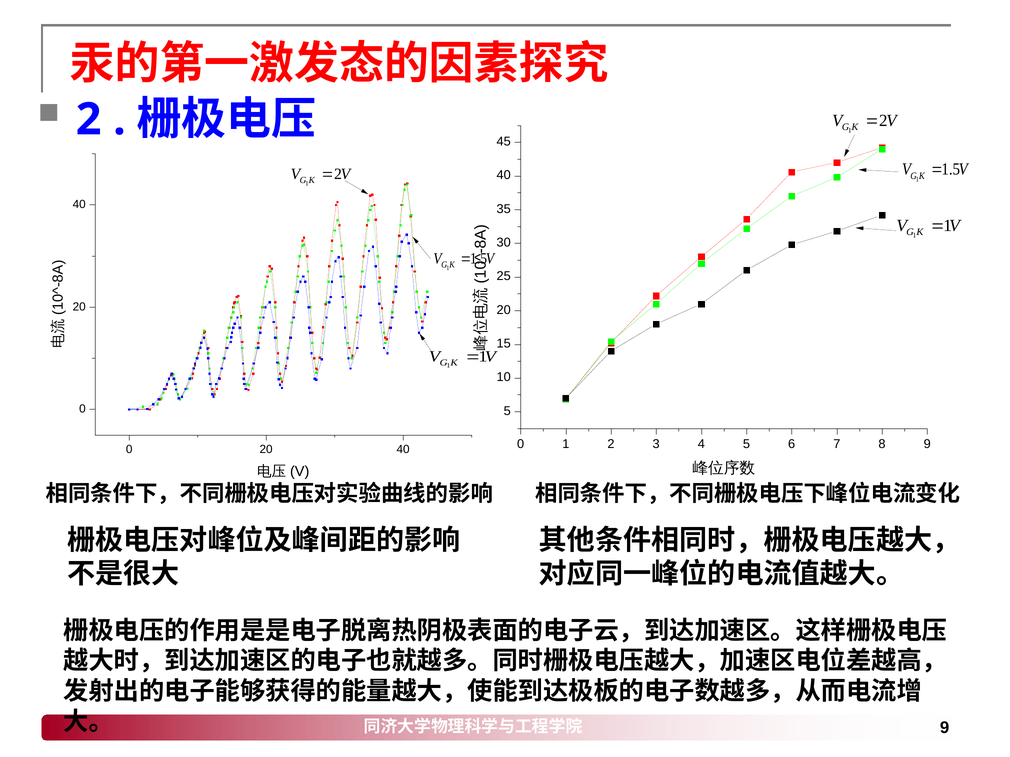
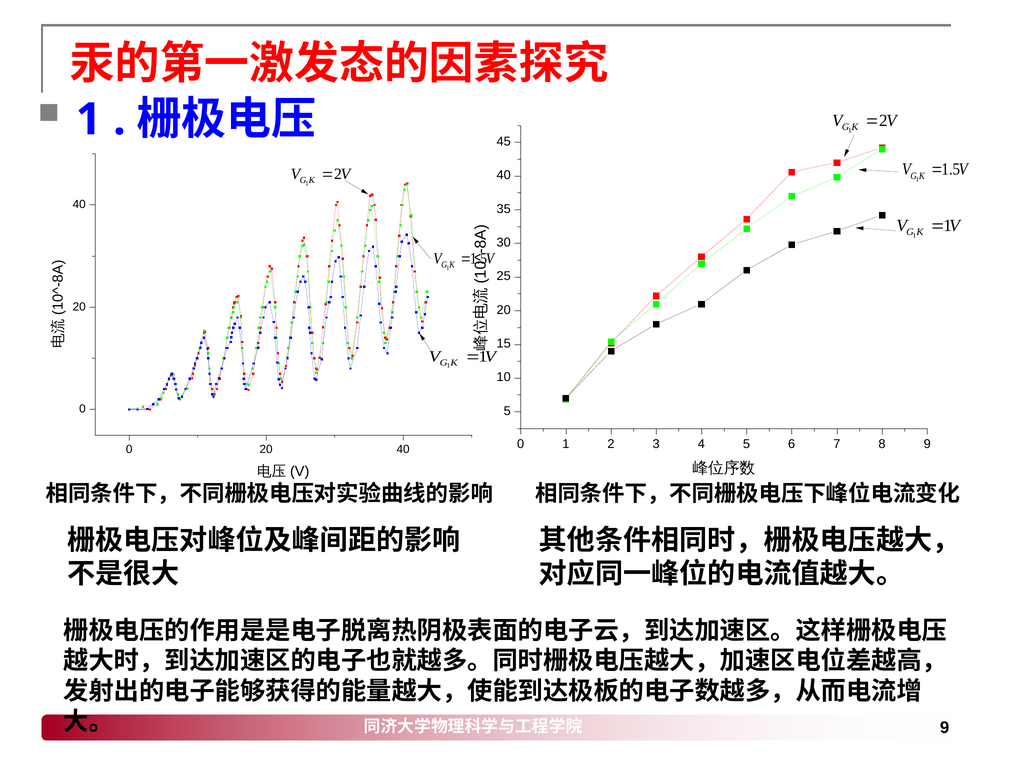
2: 2 -> 1 (89, 120)
